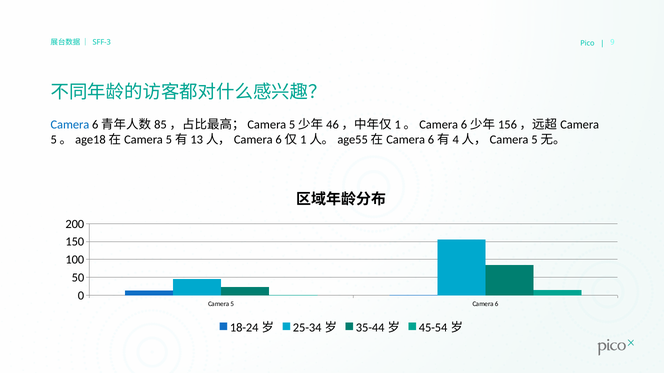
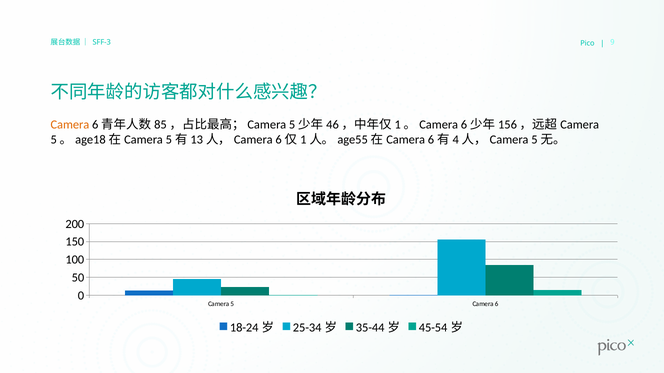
Camera colour: blue -> orange (70, 125)
